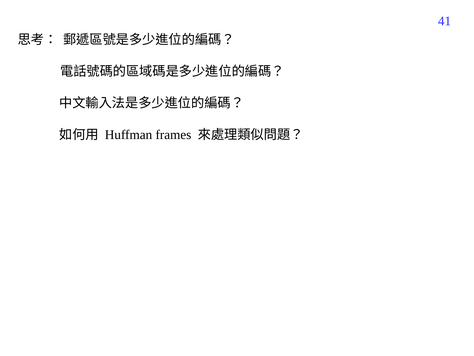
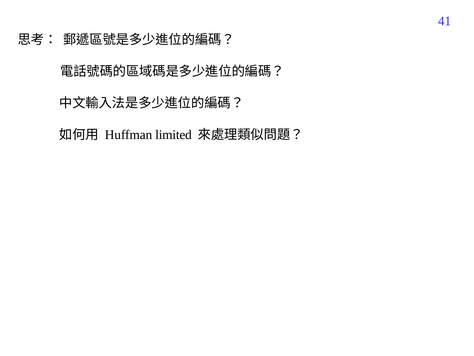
frames: frames -> limited (174, 134)
